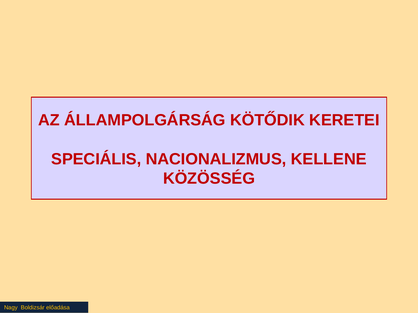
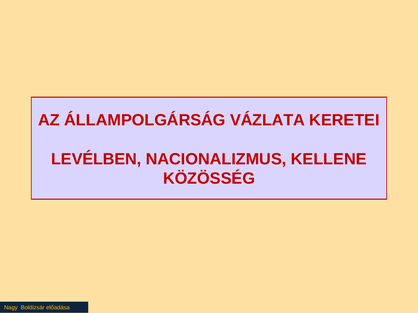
KÖTŐDIK: KÖTŐDIK -> VÁZLATA (268, 120)
SPECIÁLIS: SPECIÁLIS -> LEVÉLBEN (96, 159)
